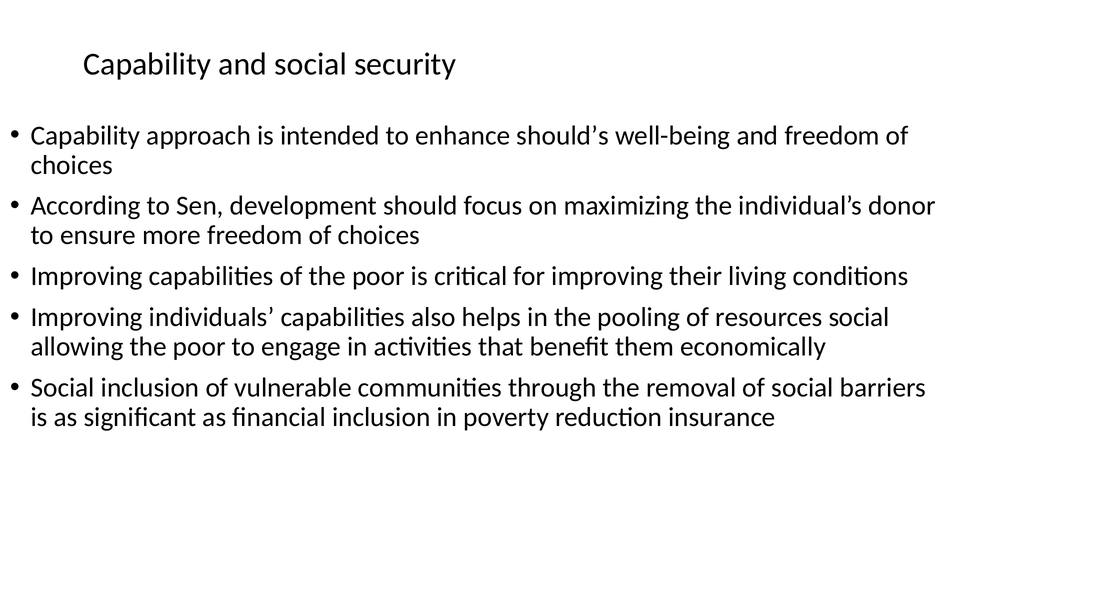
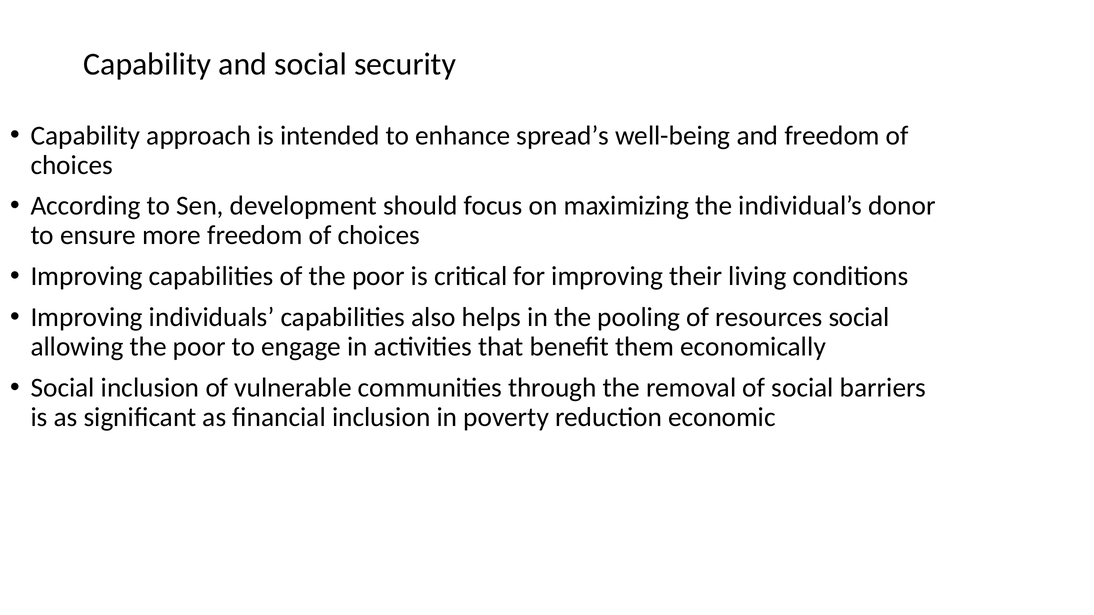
should’s: should’s -> spread’s (563, 136)
insurance: insurance -> economic (722, 417)
